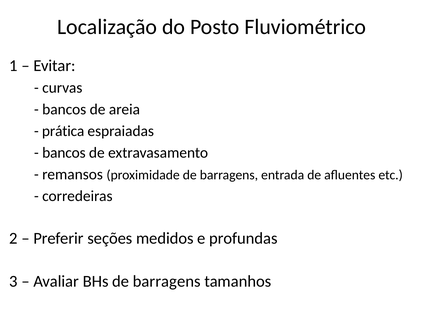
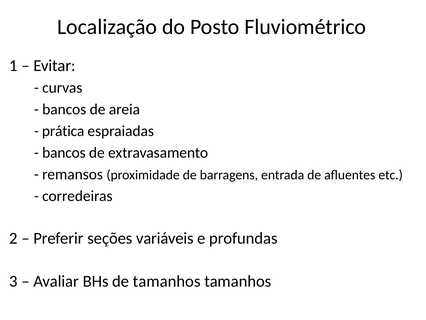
medidos: medidos -> variáveis (165, 238)
BHs de barragens: barragens -> tamanhos (167, 281)
